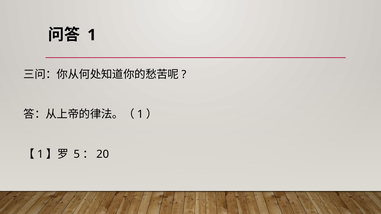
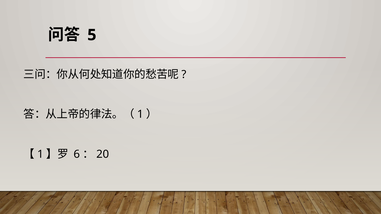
1: 1 -> 5 (92, 35)
5: 5 -> 6 (77, 154)
